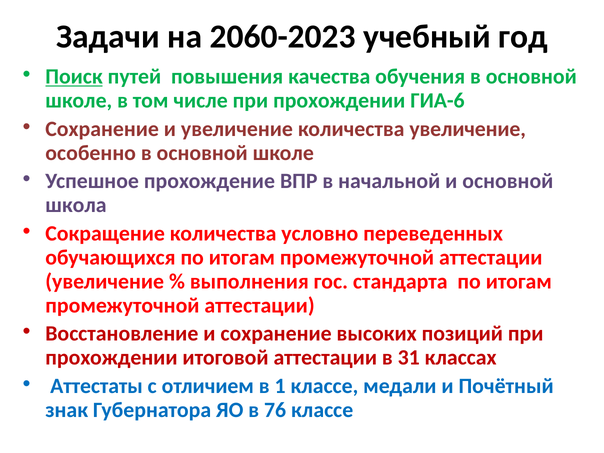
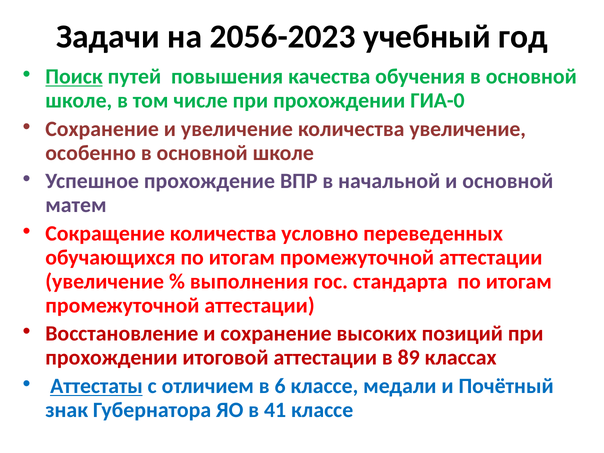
2060-2023: 2060-2023 -> 2056-2023 (283, 37)
ГИА-6: ГИА-6 -> ГИА-0 (437, 101)
школа: школа -> матем (76, 205)
31: 31 -> 89 (409, 358)
Аттестаты underline: none -> present (97, 386)
1: 1 -> 6 (280, 386)
76: 76 -> 41 (275, 410)
